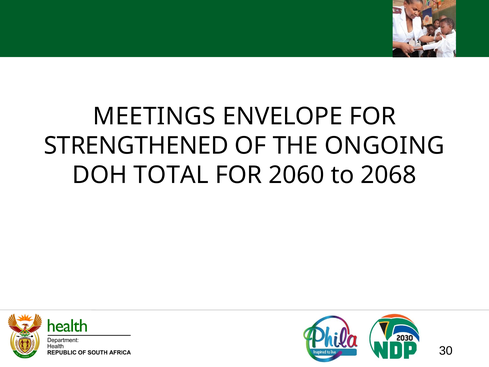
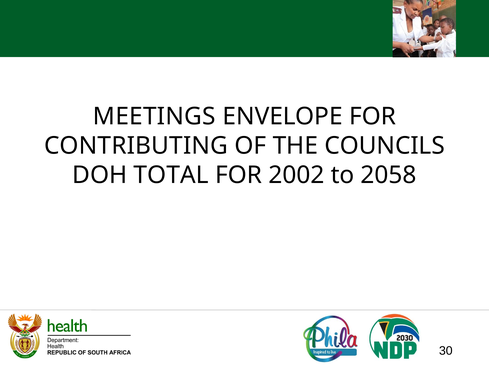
STRENGTHENED: STRENGTHENED -> CONTRIBUTING (136, 146)
ONGOING: ONGOING -> COUNCILS (385, 146)
2060: 2060 -> 2002 (296, 175)
2068: 2068 -> 2058 (389, 175)
